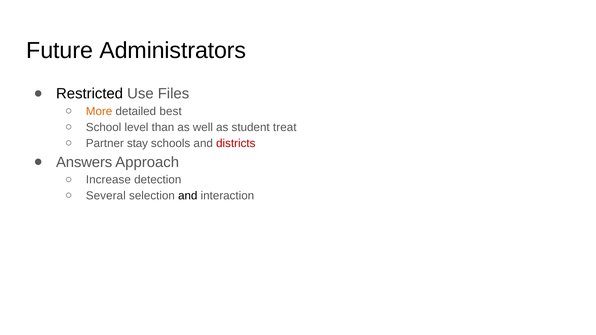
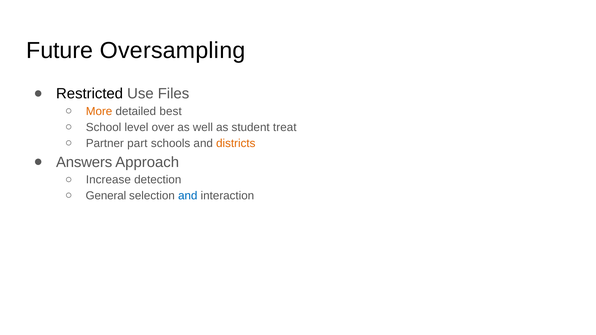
Administrators: Administrators -> Oversampling (173, 50)
than: than -> over (163, 127)
stay: stay -> part (137, 143)
districts colour: red -> orange (236, 143)
Several: Several -> General (106, 196)
and colour: black -> blue (188, 196)
